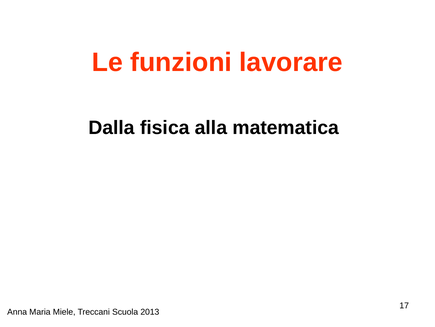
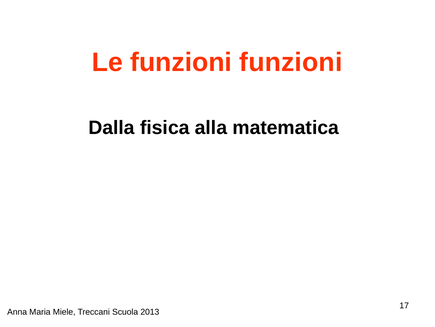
funzioni lavorare: lavorare -> funzioni (291, 62)
